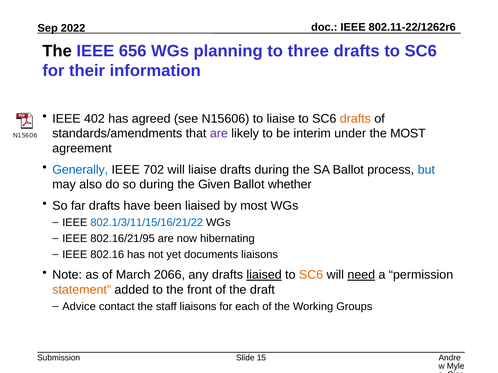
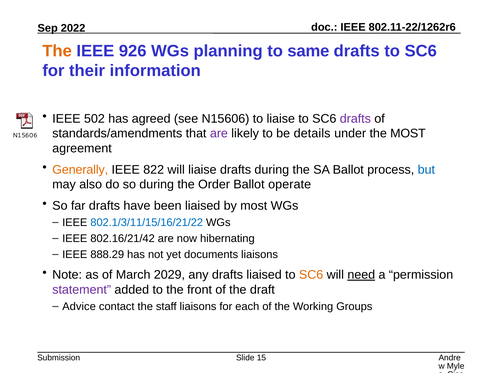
The colour: black -> orange (57, 51)
656: 656 -> 926 (133, 51)
three: three -> same (308, 51)
402: 402 -> 502 (94, 119)
drafts colour: orange -> purple (355, 119)
interim: interim -> details (312, 134)
Generally colour: blue -> orange (80, 170)
702: 702 -> 822 (154, 170)
Given: Given -> Order (214, 185)
whether: whether -> operate (290, 185)
802.16/21/95: 802.16/21/95 -> 802.16/21/42 (123, 239)
802.16: 802.16 -> 888.29 (107, 255)
2066: 2066 -> 2029 (169, 275)
liaised underline: present -> none (264, 275)
statement colour: orange -> purple (82, 290)
